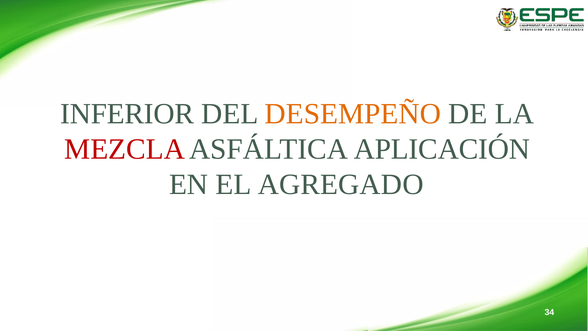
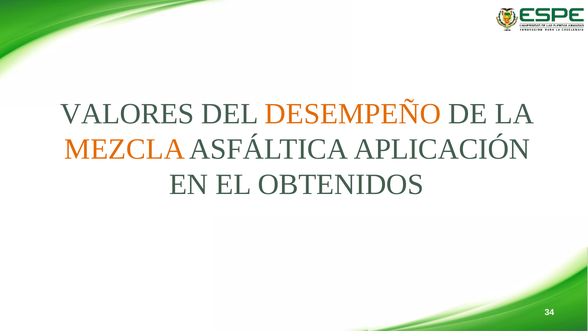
INFERIOR: INFERIOR -> VALORES (127, 114)
MEZCLA colour: red -> orange (125, 149)
AGREGADO: AGREGADO -> OBTENIDOS (341, 184)
